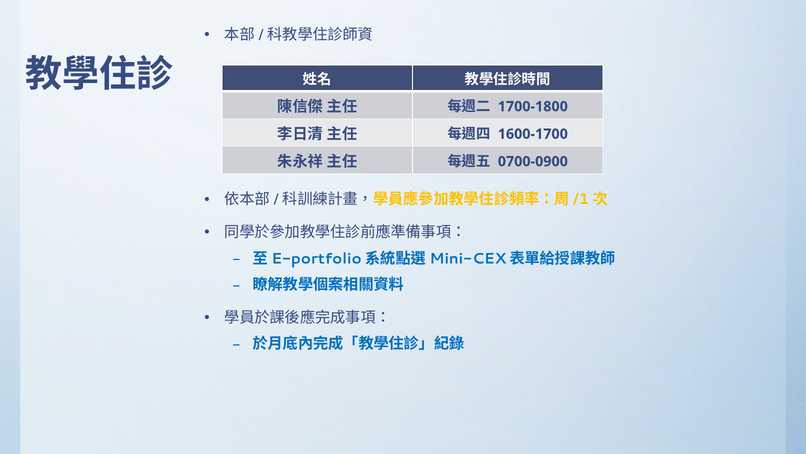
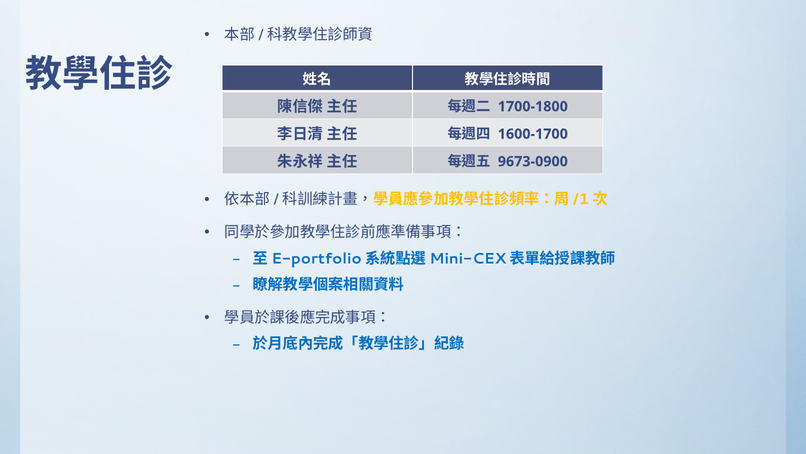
0700-0900: 0700-0900 -> 9673-0900 (533, 161)
